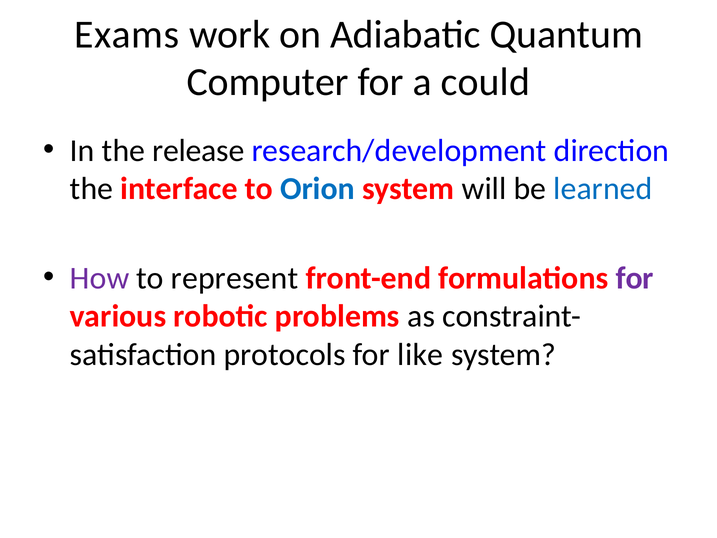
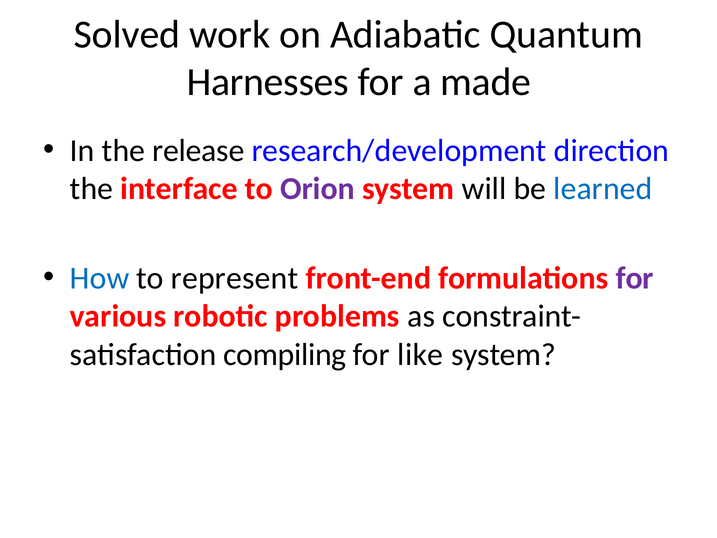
Exams: Exams -> Solved (127, 34)
Computer: Computer -> Harnesses (268, 82)
could: could -> made (486, 82)
Orion colour: blue -> purple (317, 189)
How colour: purple -> blue (100, 278)
protocols: protocols -> compiling (285, 354)
